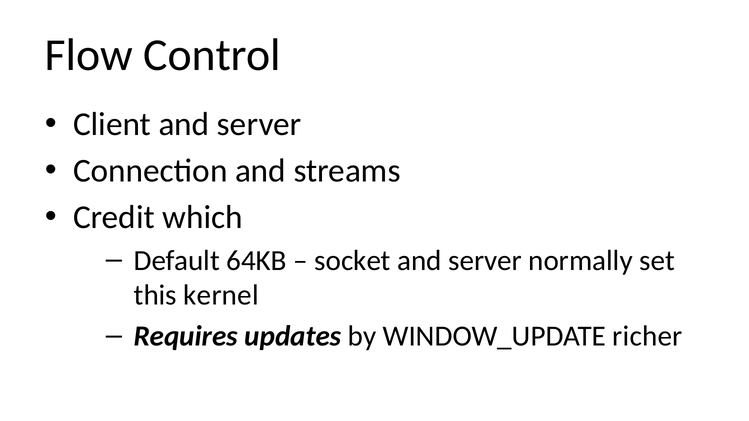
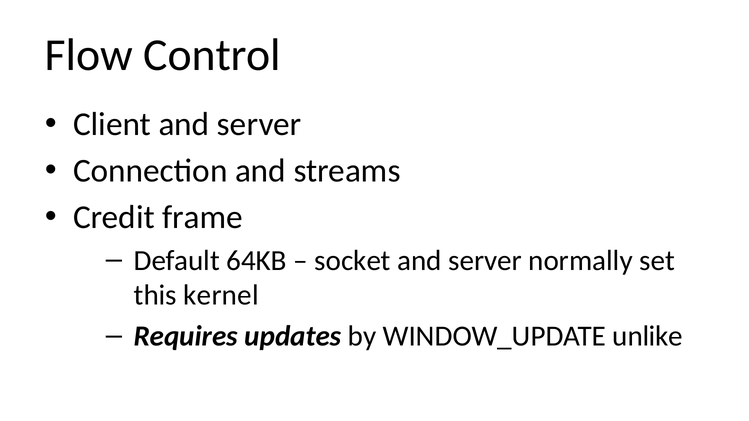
which: which -> frame (203, 218)
richer: richer -> unlike (648, 336)
